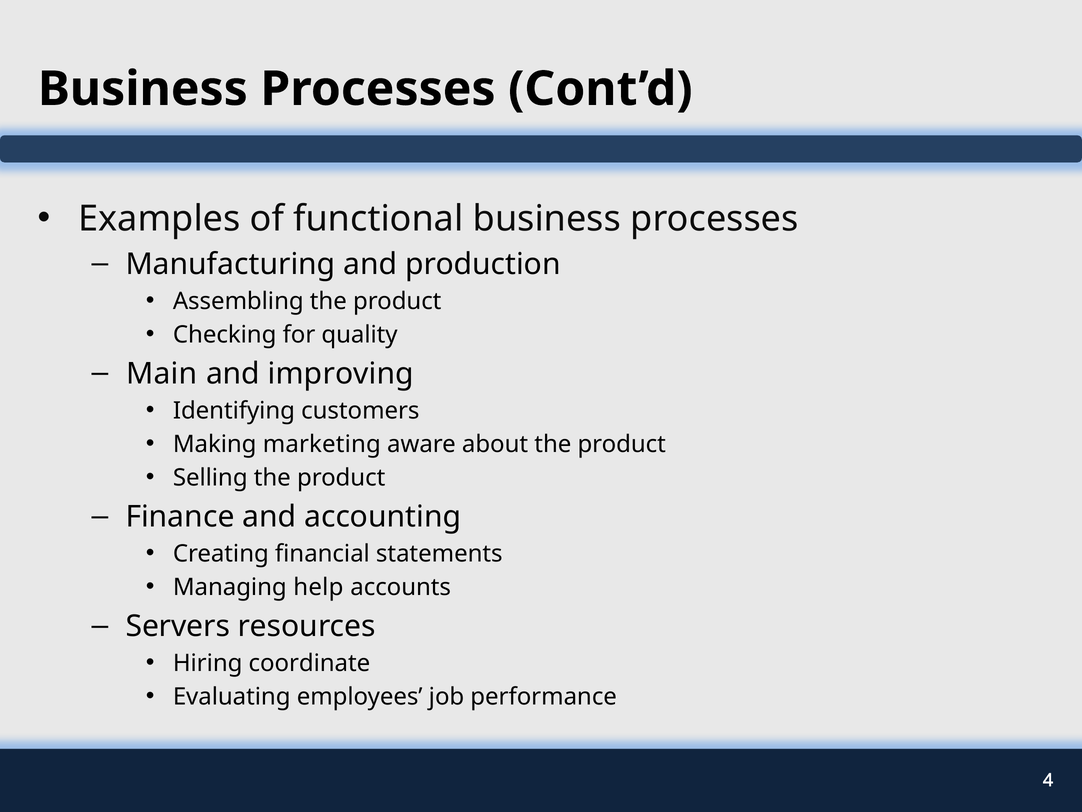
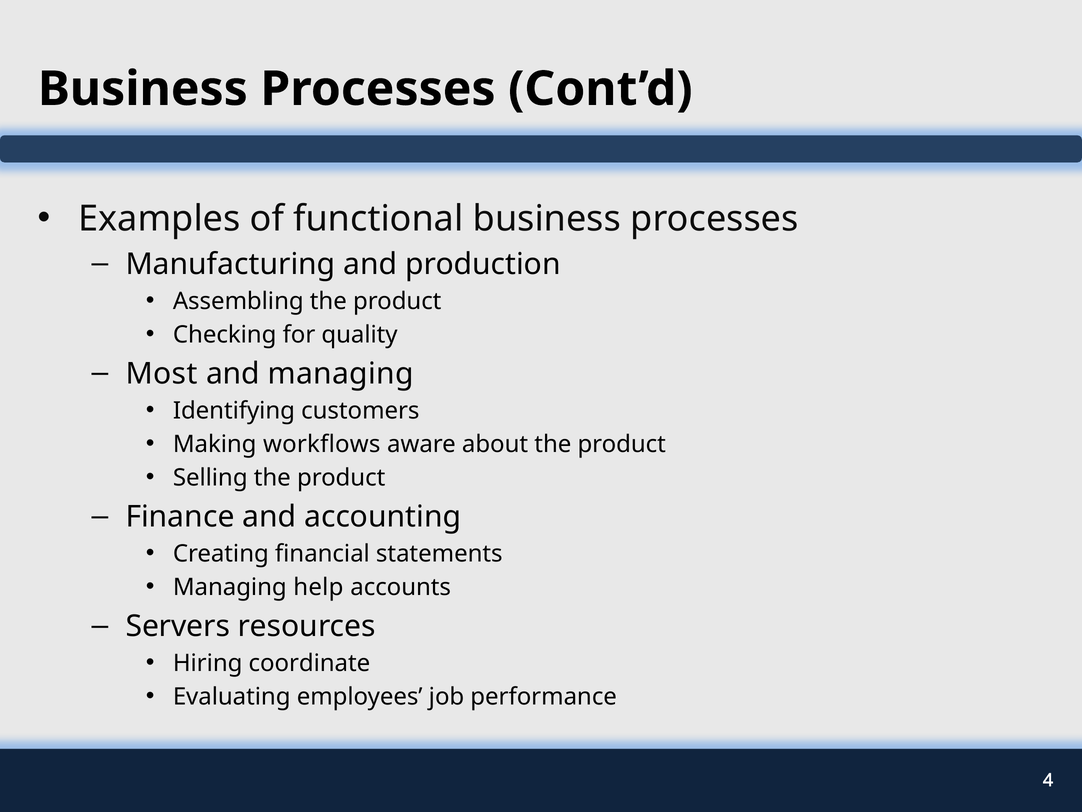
Main: Main -> Most (162, 374)
and improving: improving -> managing (341, 374)
marketing: marketing -> workflows (322, 444)
